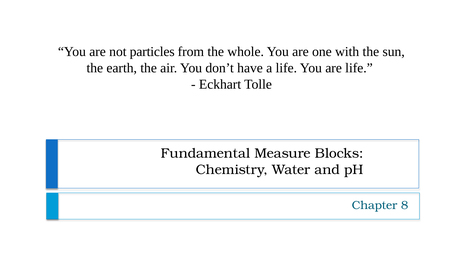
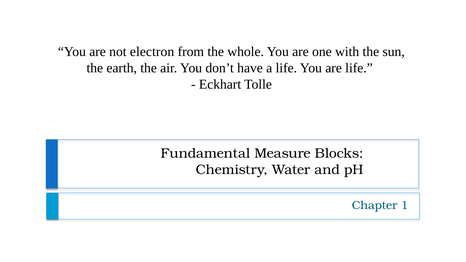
particles: particles -> electron (152, 52)
8: 8 -> 1 (405, 205)
